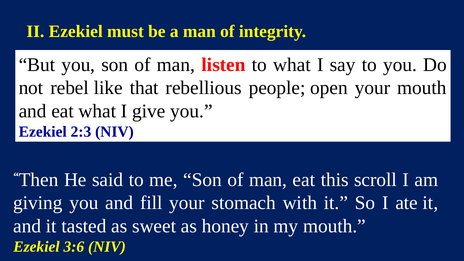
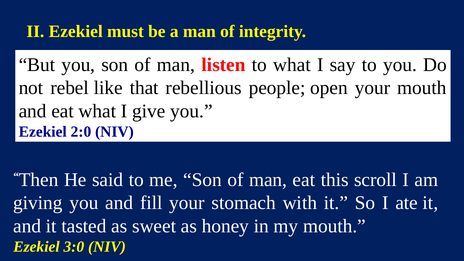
2:3: 2:3 -> 2:0 (81, 132)
3:6: 3:6 -> 3:0 (74, 247)
